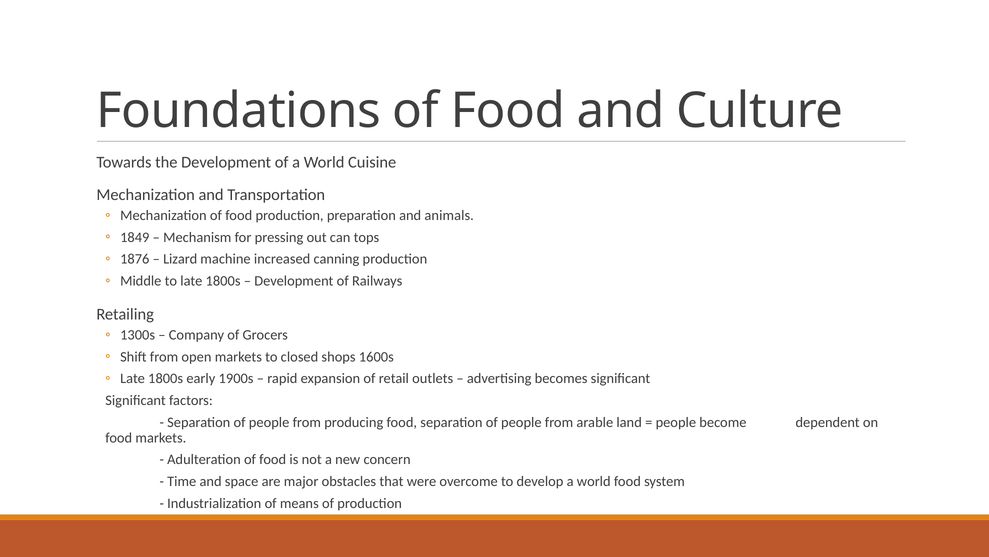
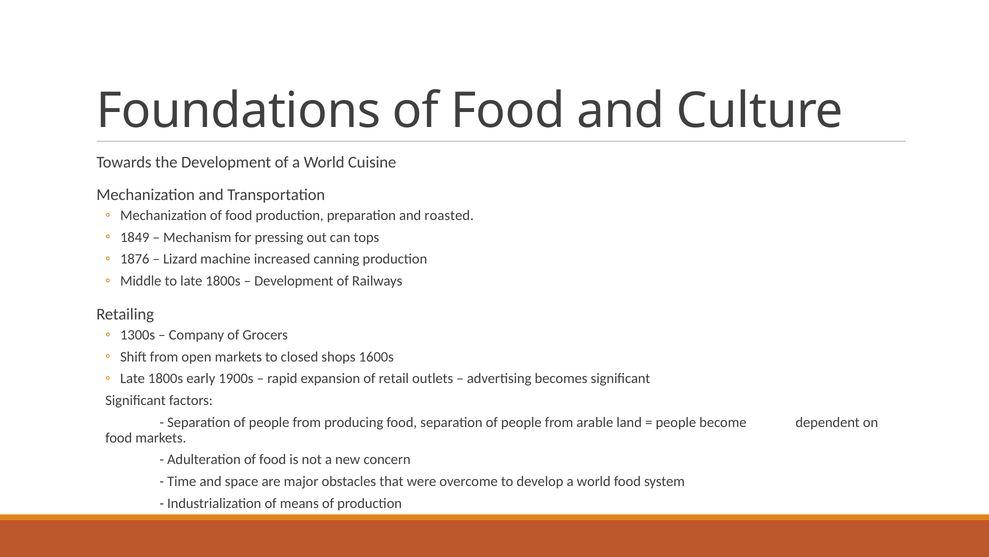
animals: animals -> roasted (449, 215)
